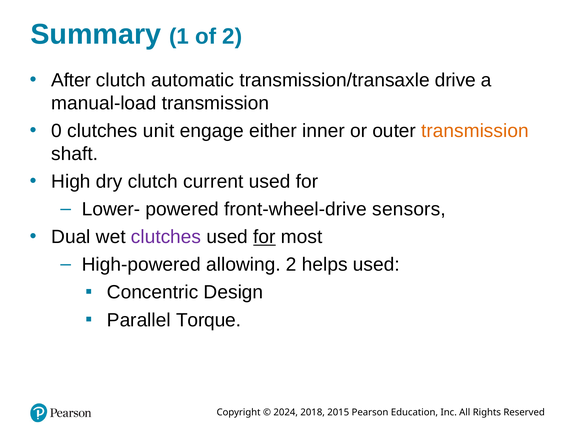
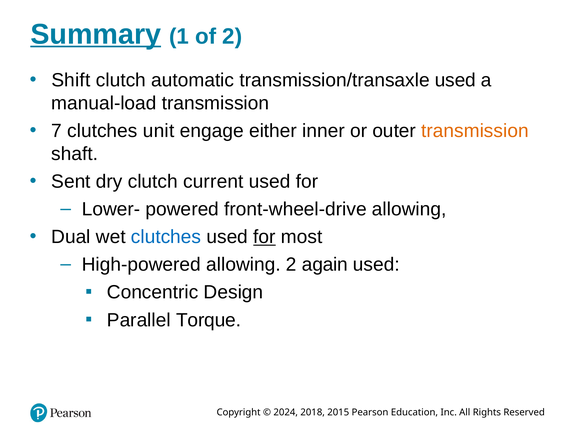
Summary underline: none -> present (96, 34)
After: After -> Shift (71, 80)
transmission/transaxle drive: drive -> used (455, 80)
0: 0 -> 7 (57, 131)
High: High -> Sent (71, 182)
front-wheel-drive sensors: sensors -> allowing (409, 209)
clutches colour: purple -> blue (166, 237)
helps: helps -> again (325, 265)
